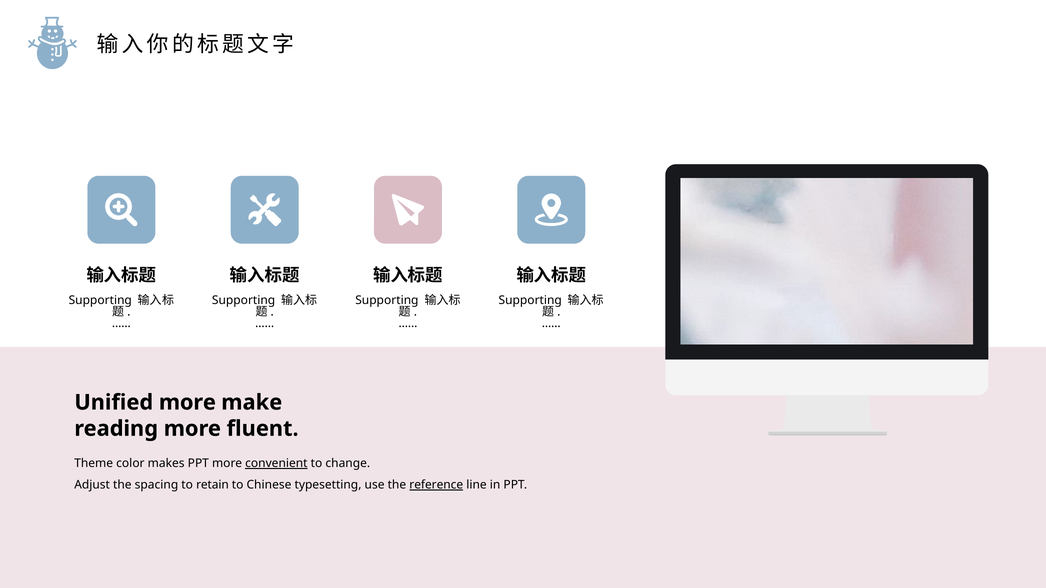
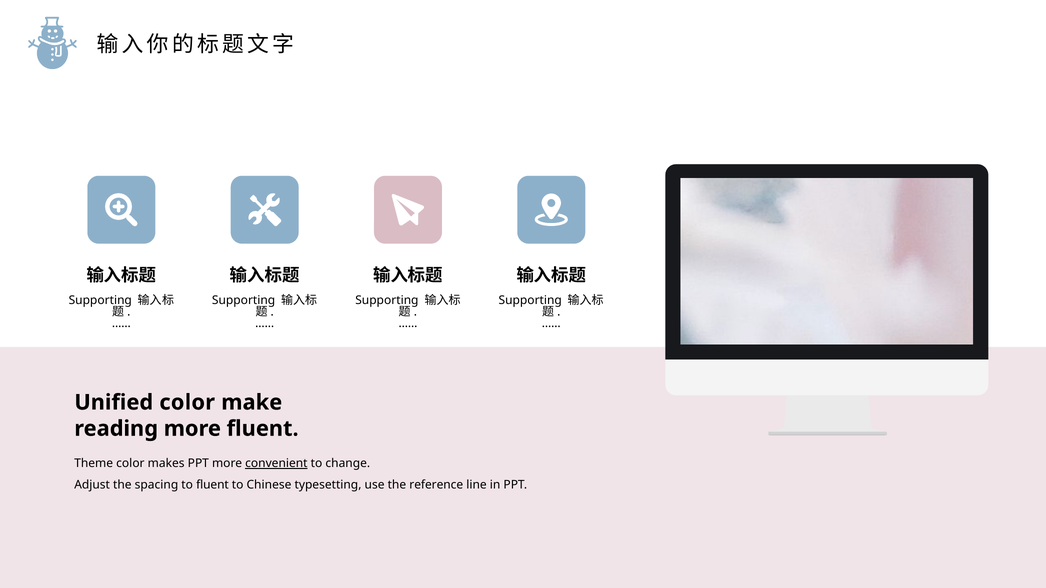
Unified more: more -> color (187, 403)
to retain: retain -> fluent (212, 485)
reference underline: present -> none (436, 485)
